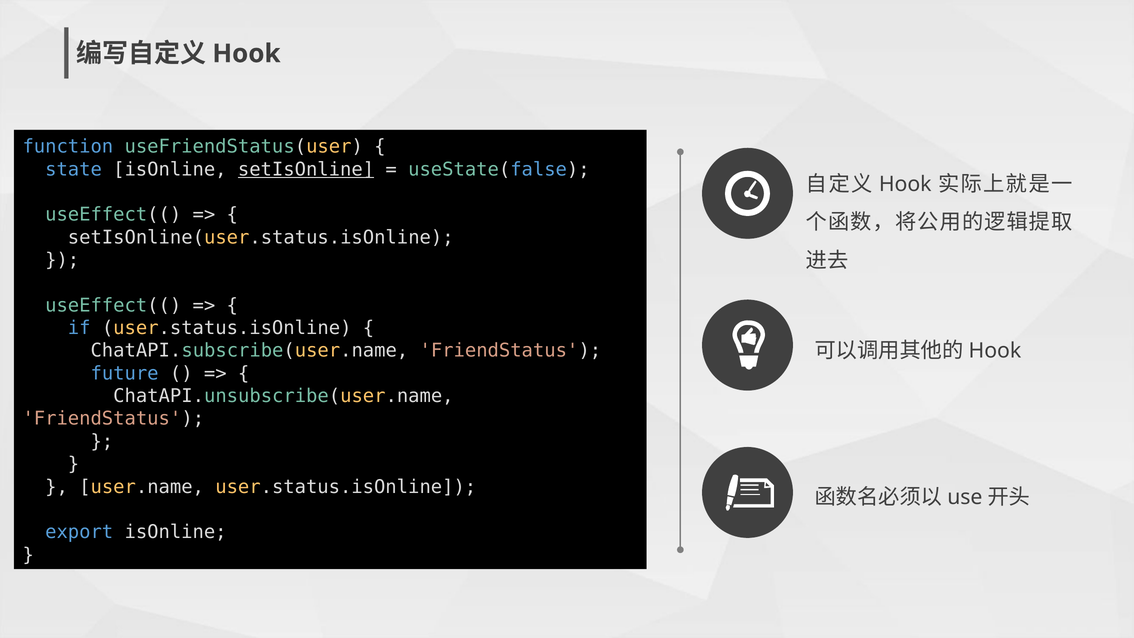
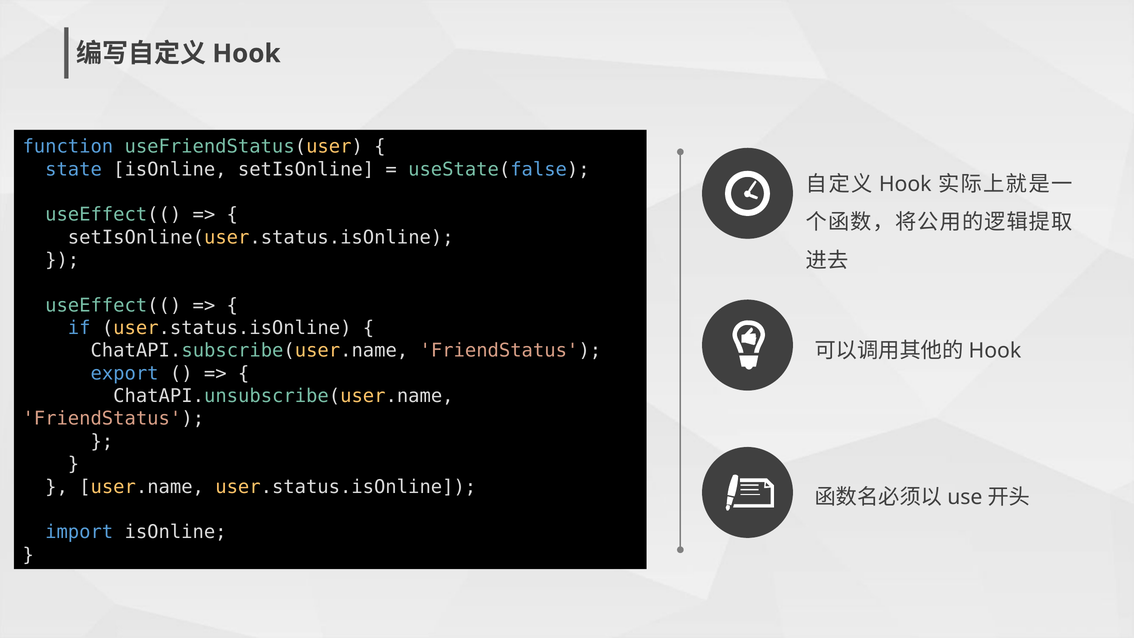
setIsOnline underline: present -> none (306, 169)
future: future -> export (125, 373)
export: export -> import (79, 532)
